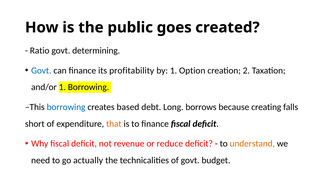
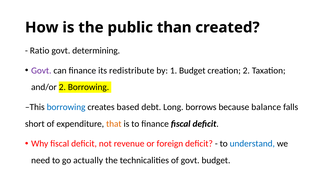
goes: goes -> than (174, 28)
Govt colour: blue -> purple (41, 71)
profitability: profitability -> redistribute (132, 71)
1 Option: Option -> Budget (192, 71)
and/or 1: 1 -> 2 (62, 87)
creating: creating -> balance (266, 107)
reduce: reduce -> foreign (170, 144)
understand colour: orange -> blue (252, 144)
